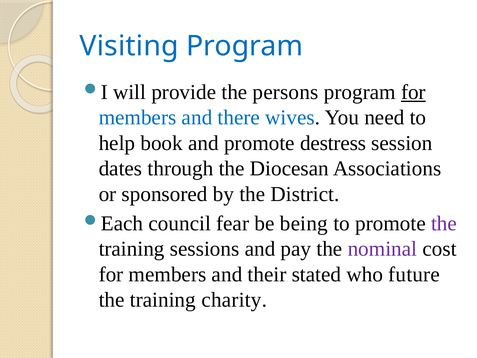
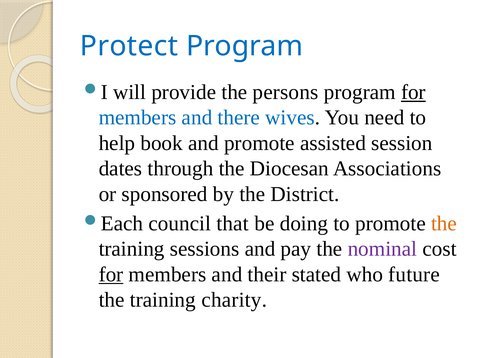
Visiting: Visiting -> Protect (129, 46)
destress: destress -> assisted (333, 143)
fear: fear -> that (233, 223)
being: being -> doing (304, 223)
the colour: purple -> orange (444, 223)
for underline: none -> present (111, 274)
